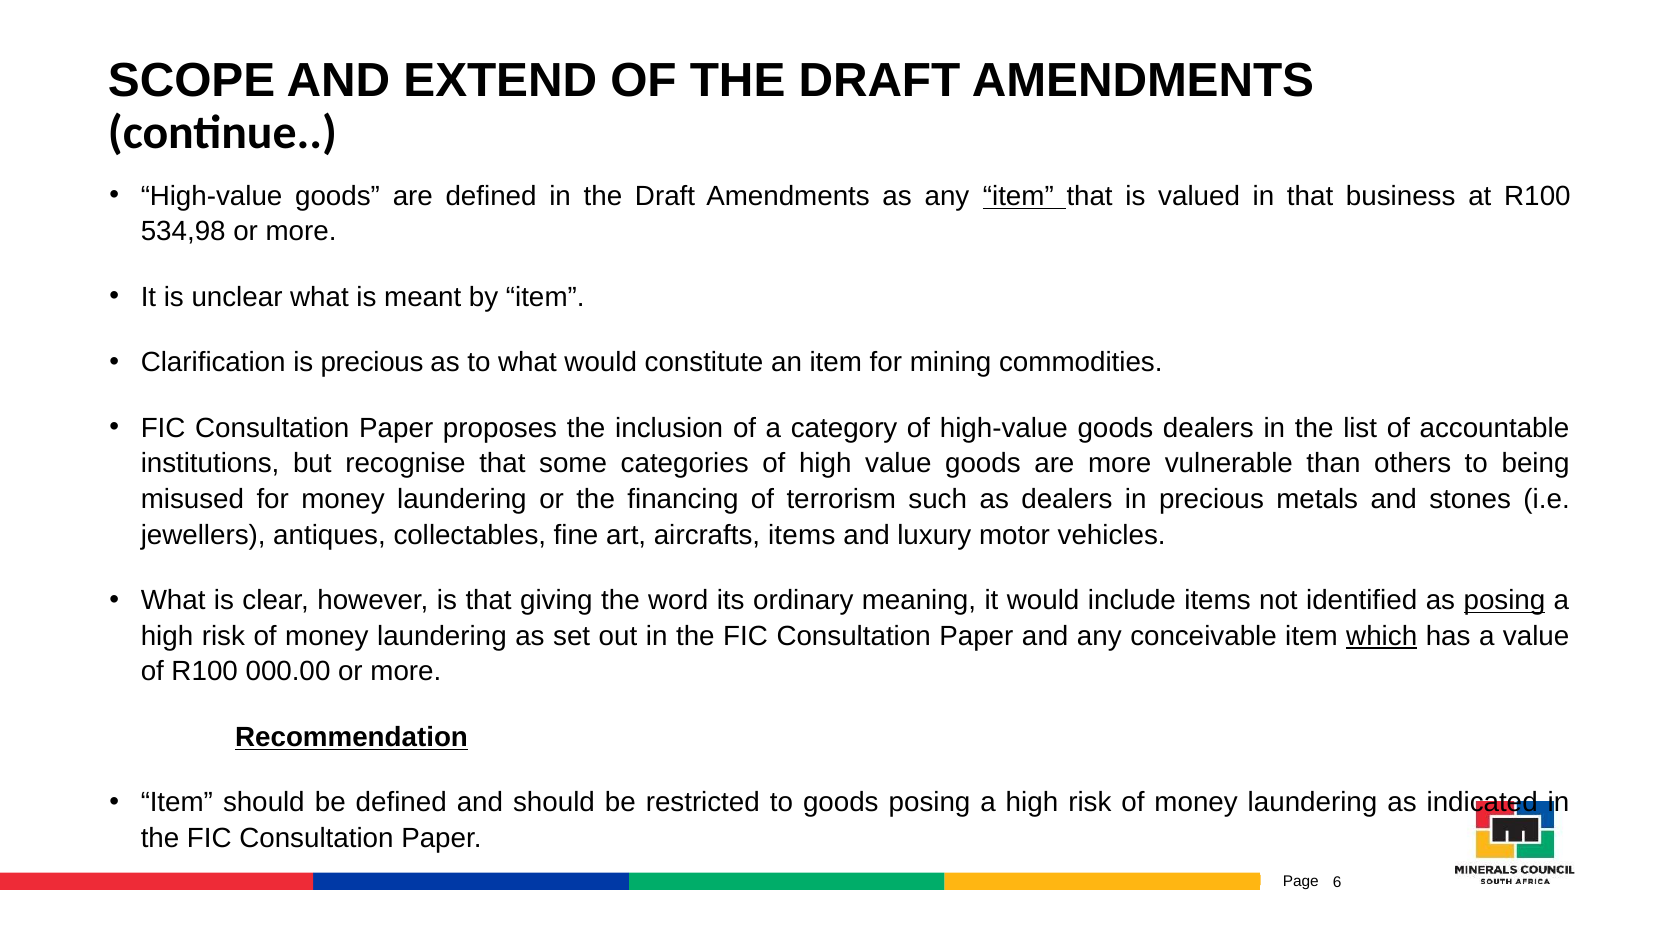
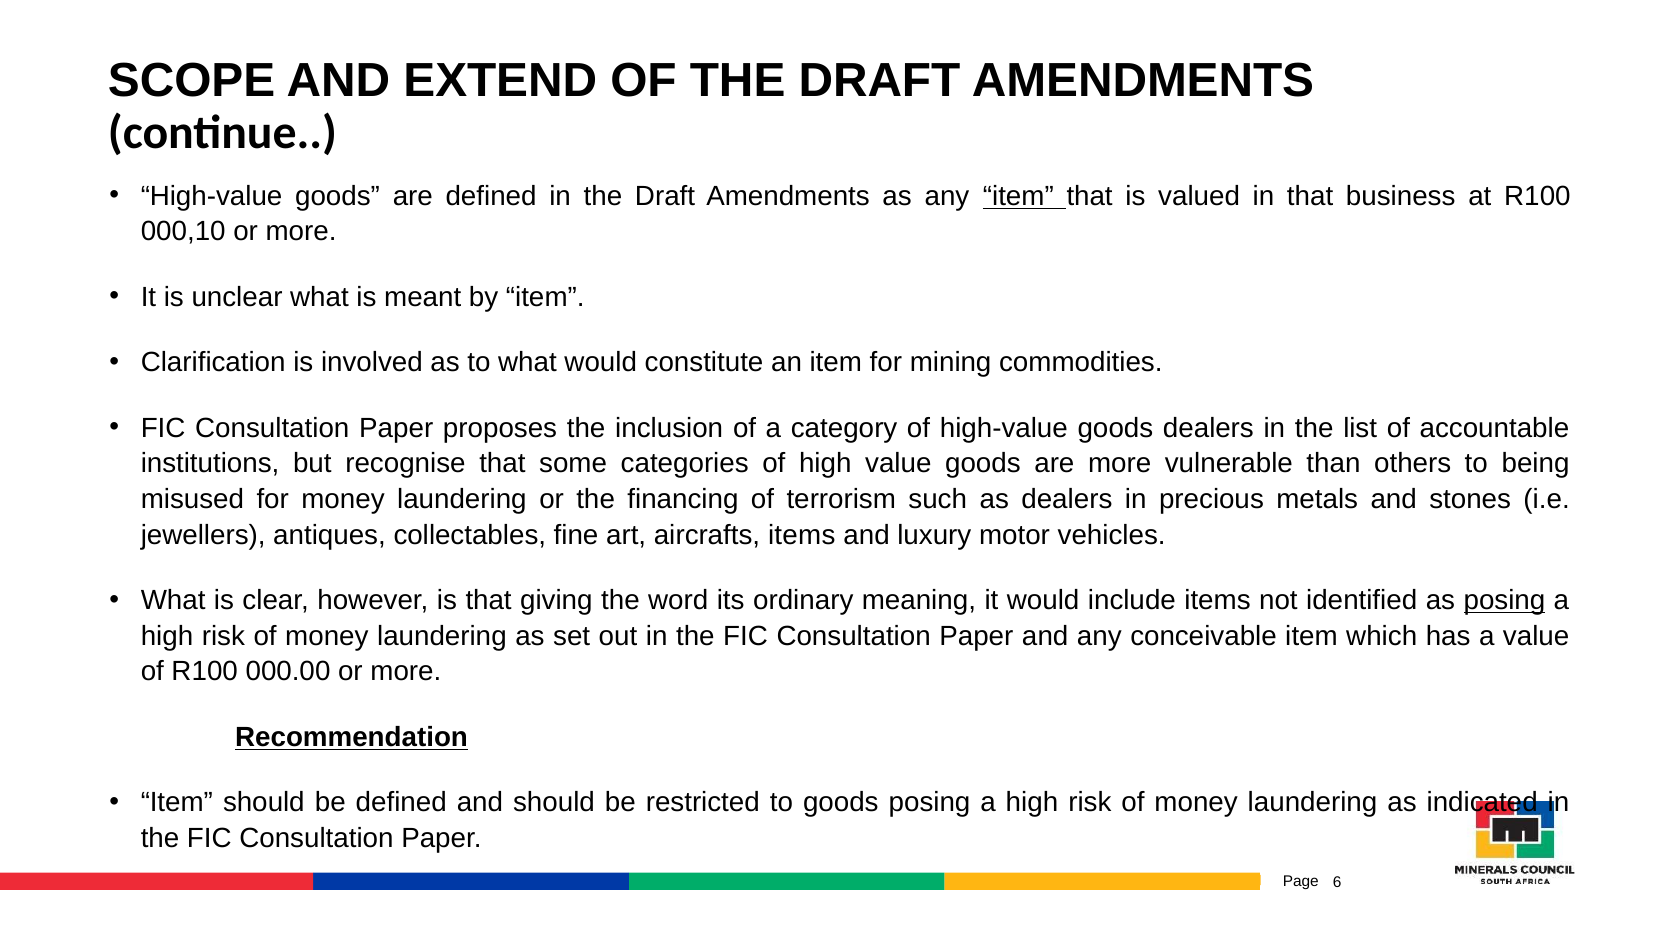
534,98: 534,98 -> 000,10 (183, 232)
is precious: precious -> involved (372, 363)
which underline: present -> none (1382, 636)
